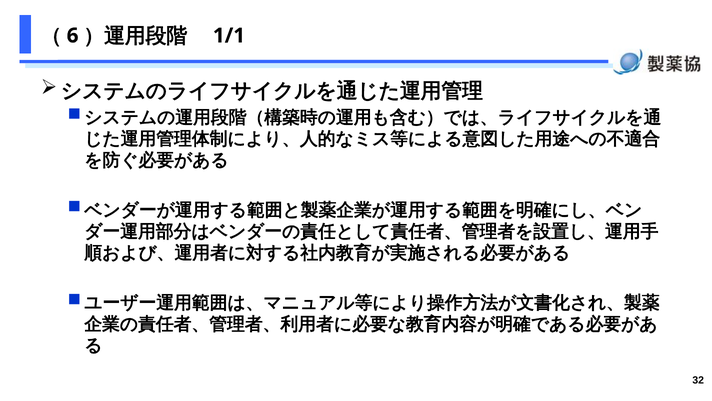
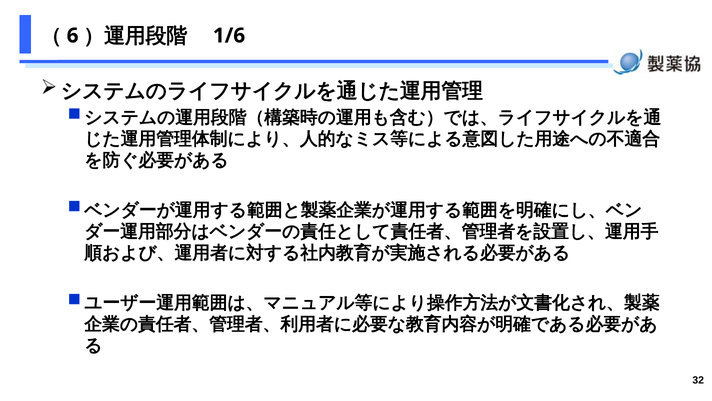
1/1: 1/1 -> 1/6 (229, 36)
